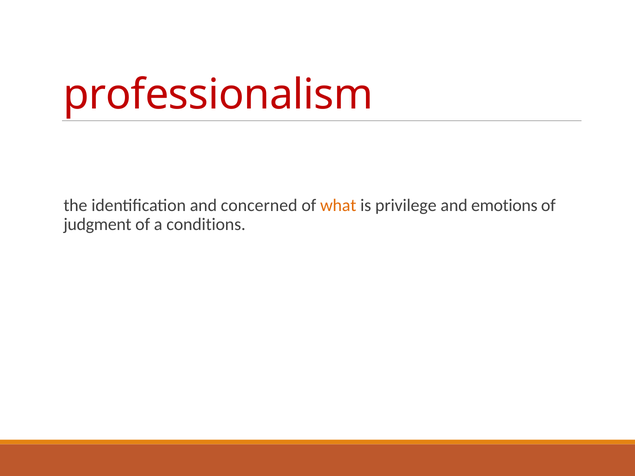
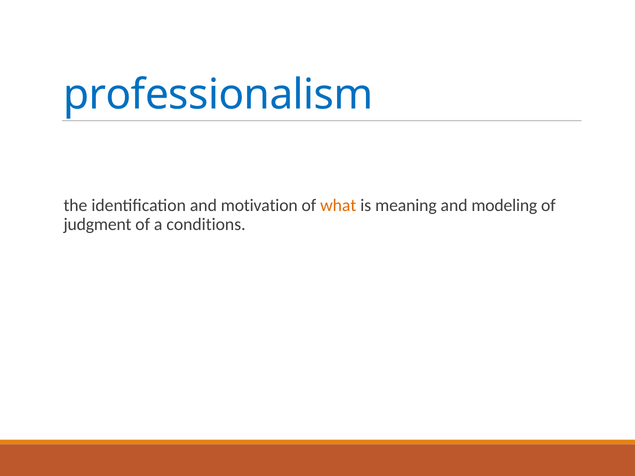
professionalism colour: red -> blue (218, 95)
concerned: concerned -> motivation (259, 206)
privilege: privilege -> meaning (406, 206)
emotions: emotions -> modeling (504, 206)
